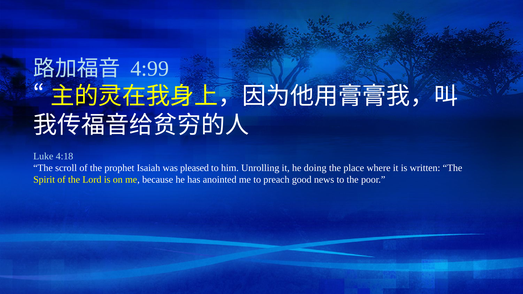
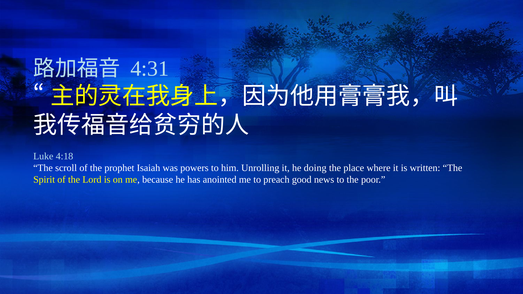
4:99: 4:99 -> 4:31 (150, 69)
pleased: pleased -> powers (194, 168)
